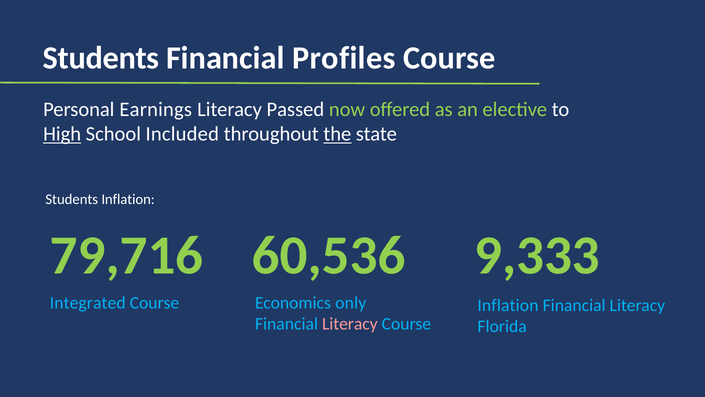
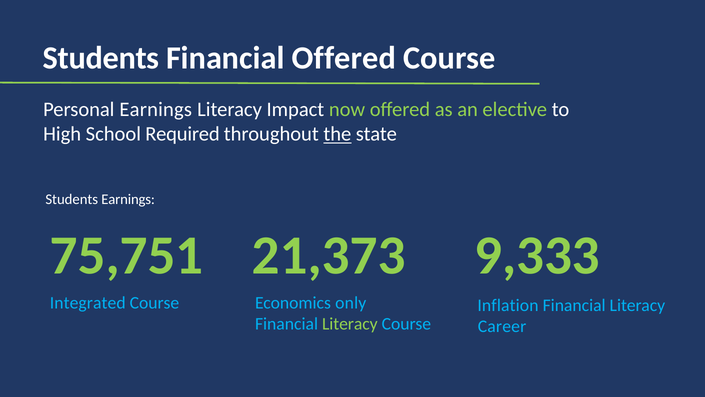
Financial Profiles: Profiles -> Offered (344, 58)
Passed: Passed -> Impact (295, 109)
High underline: present -> none (62, 134)
Included: Included -> Required (182, 134)
Students Inflation: Inflation -> Earnings (128, 199)
79,716: 79,716 -> 75,751 (127, 255)
60,536: 60,536 -> 21,373 (329, 255)
Literacy colour: pink -> light green (350, 324)
Florida: Florida -> Career (502, 326)
